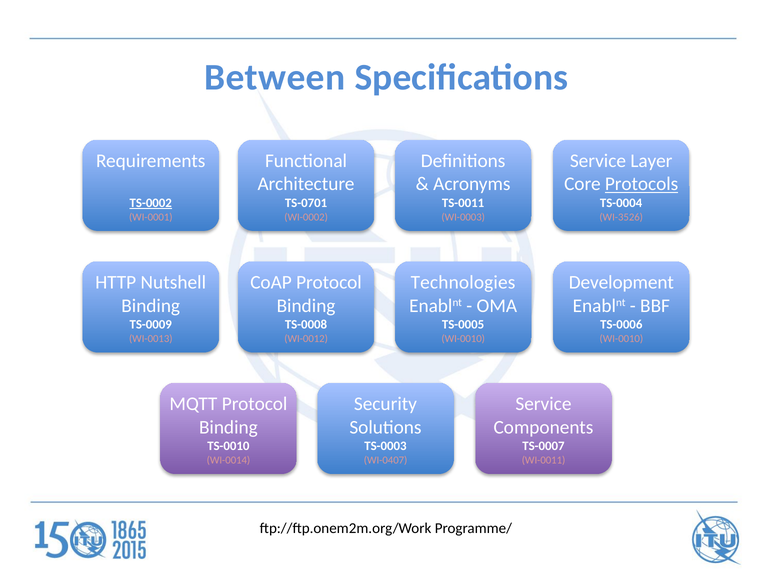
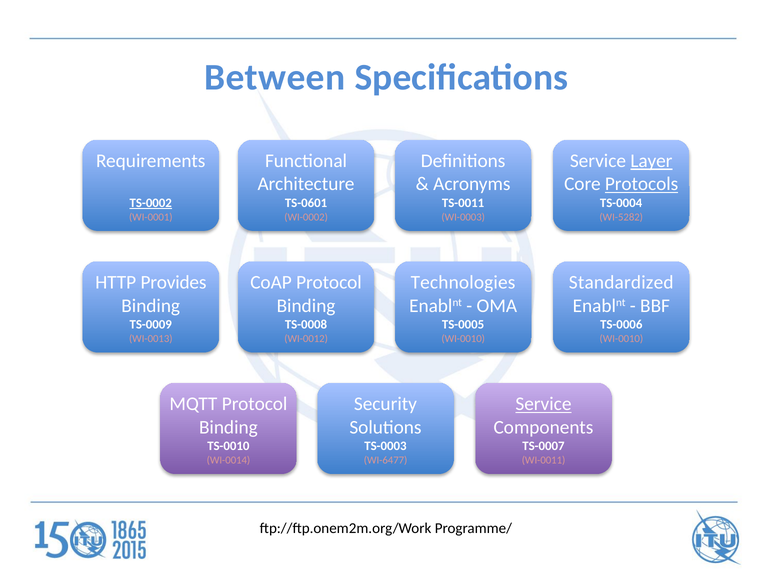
Layer underline: none -> present (651, 161)
TS-0701: TS-0701 -> TS-0601 (306, 203)
WI-3526: WI-3526 -> WI-5282 (621, 217)
Nutshell: Nutshell -> Provides (173, 283)
Development: Development -> Standardized (621, 283)
Service underline: none -> present (543, 404)
WI-0407: WI-0407 -> WI-6477 (386, 460)
